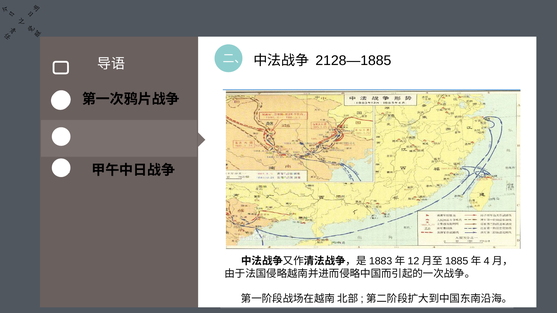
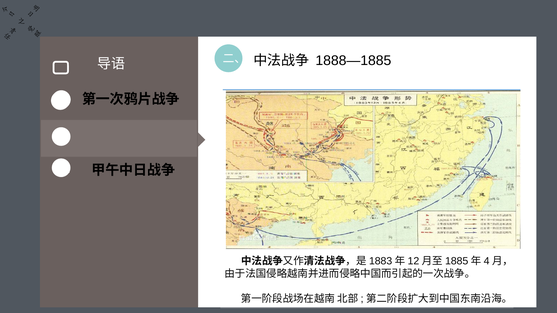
2128—1885: 2128—1885 -> 1888—1885 (353, 61)
